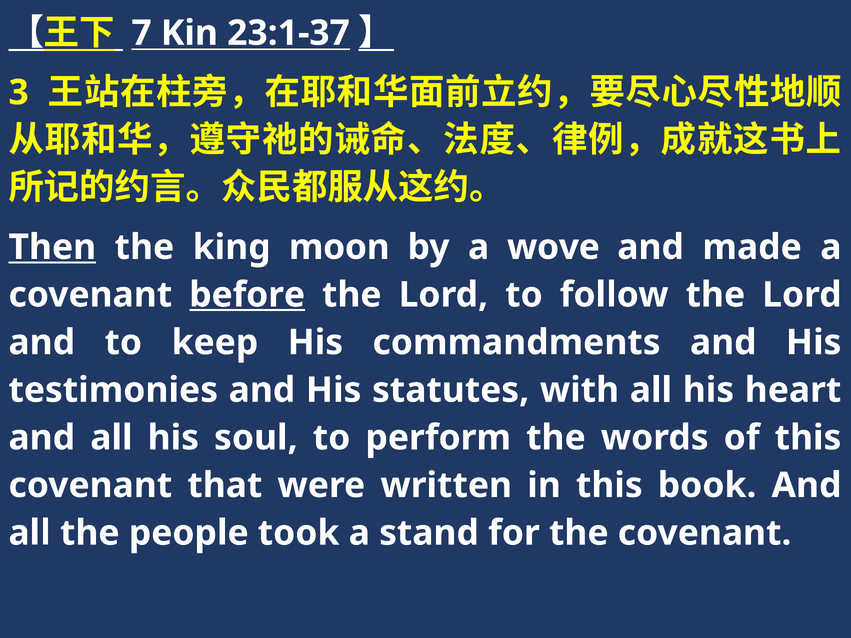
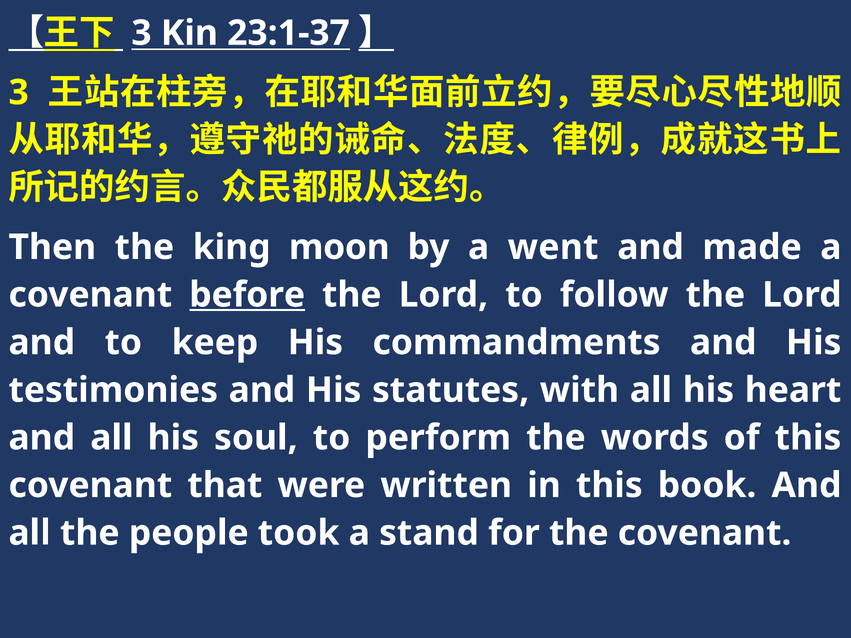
7: 7 -> 3 (141, 33)
Then underline: present -> none (52, 247)
wove: wove -> went (553, 247)
